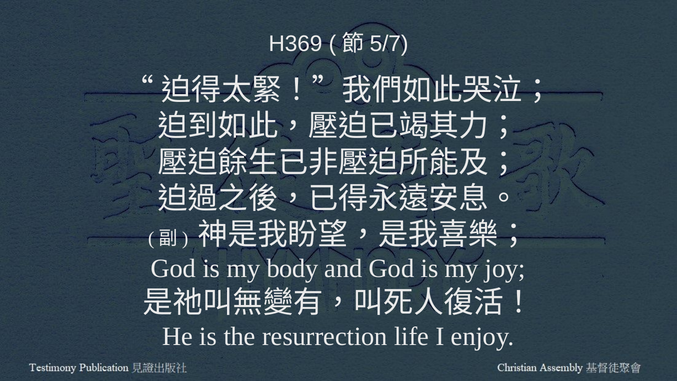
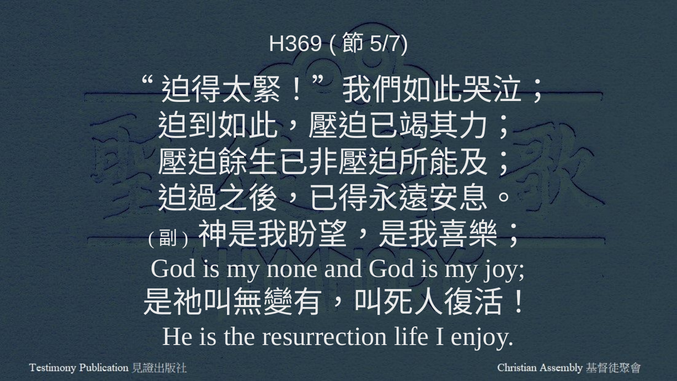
body: body -> none (292, 268)
